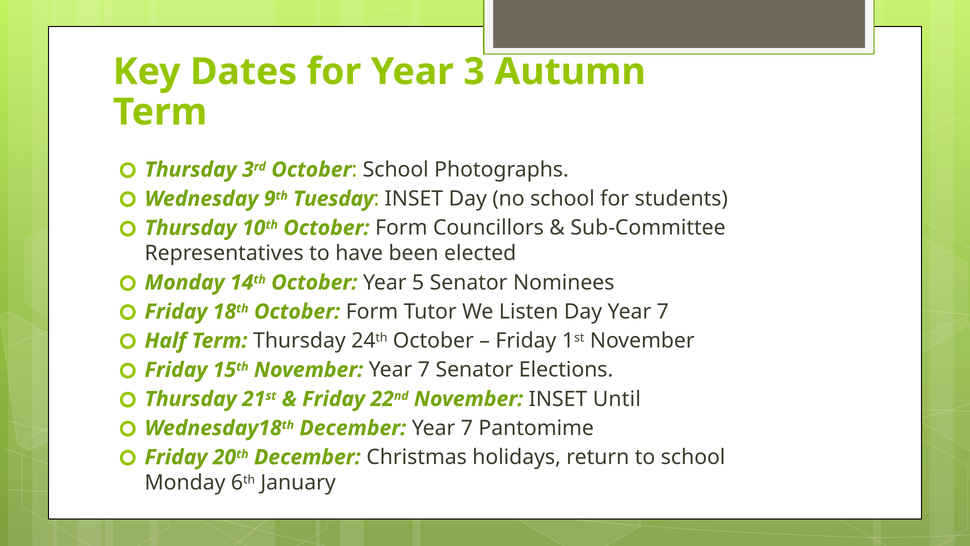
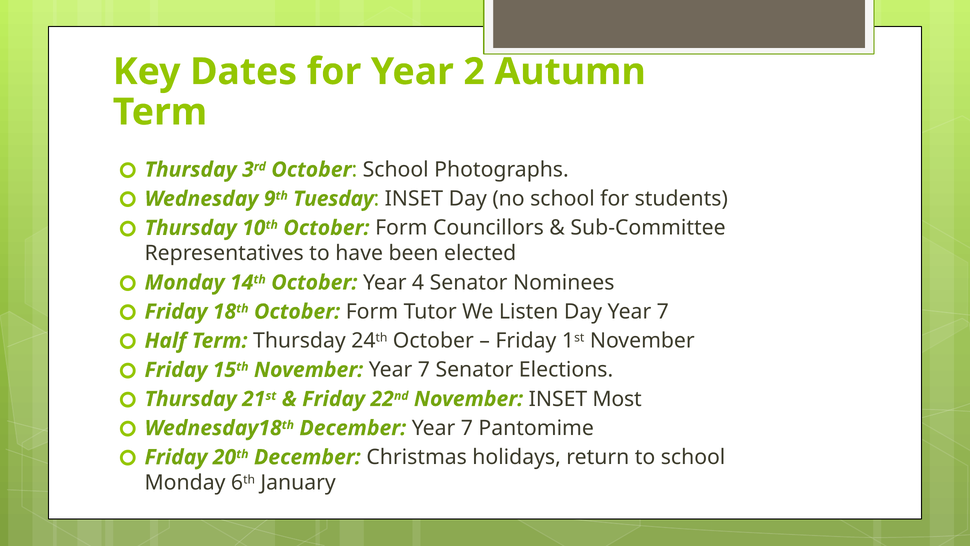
3: 3 -> 2 (474, 72)
5: 5 -> 4 (418, 282)
Until: Until -> Most (617, 399)
